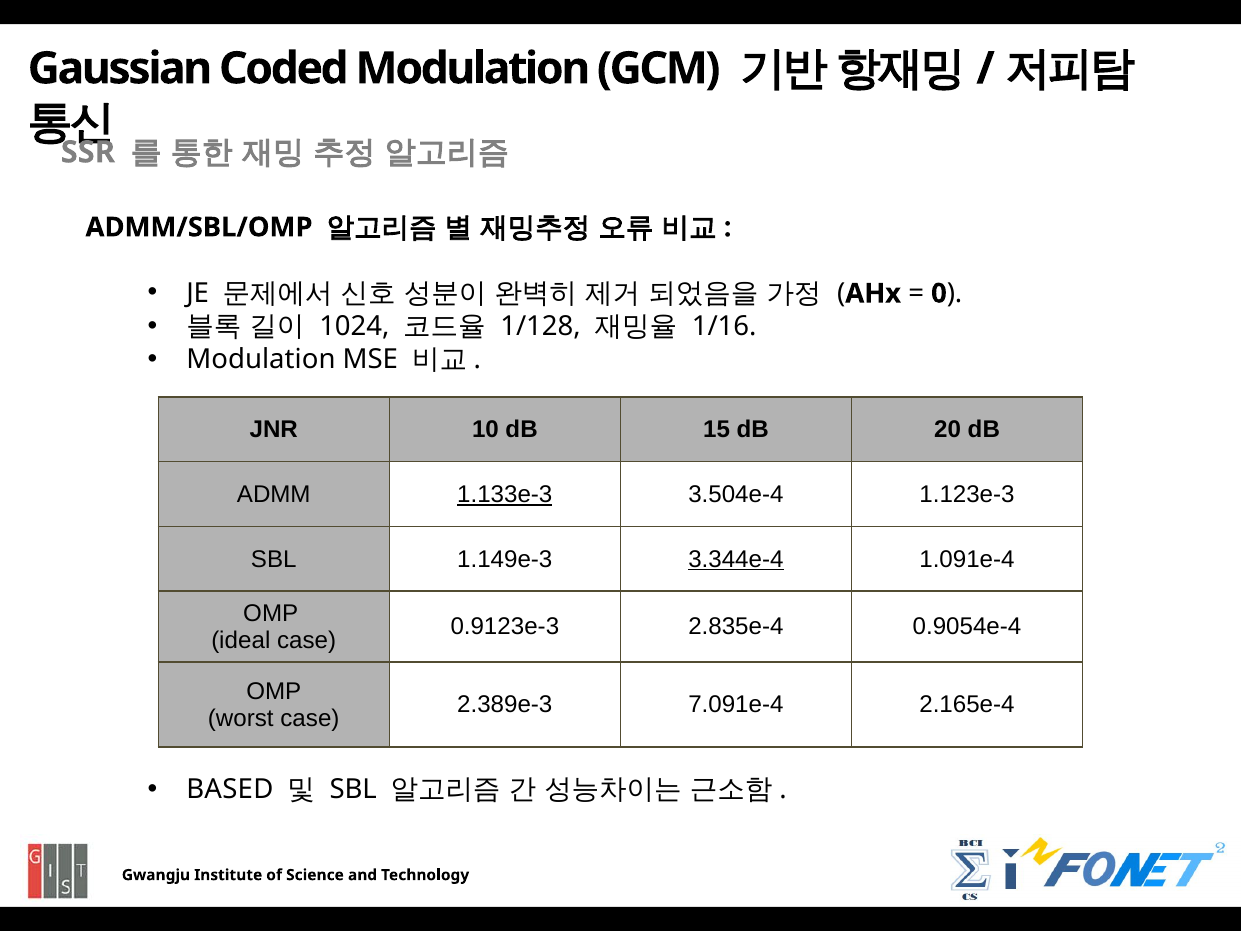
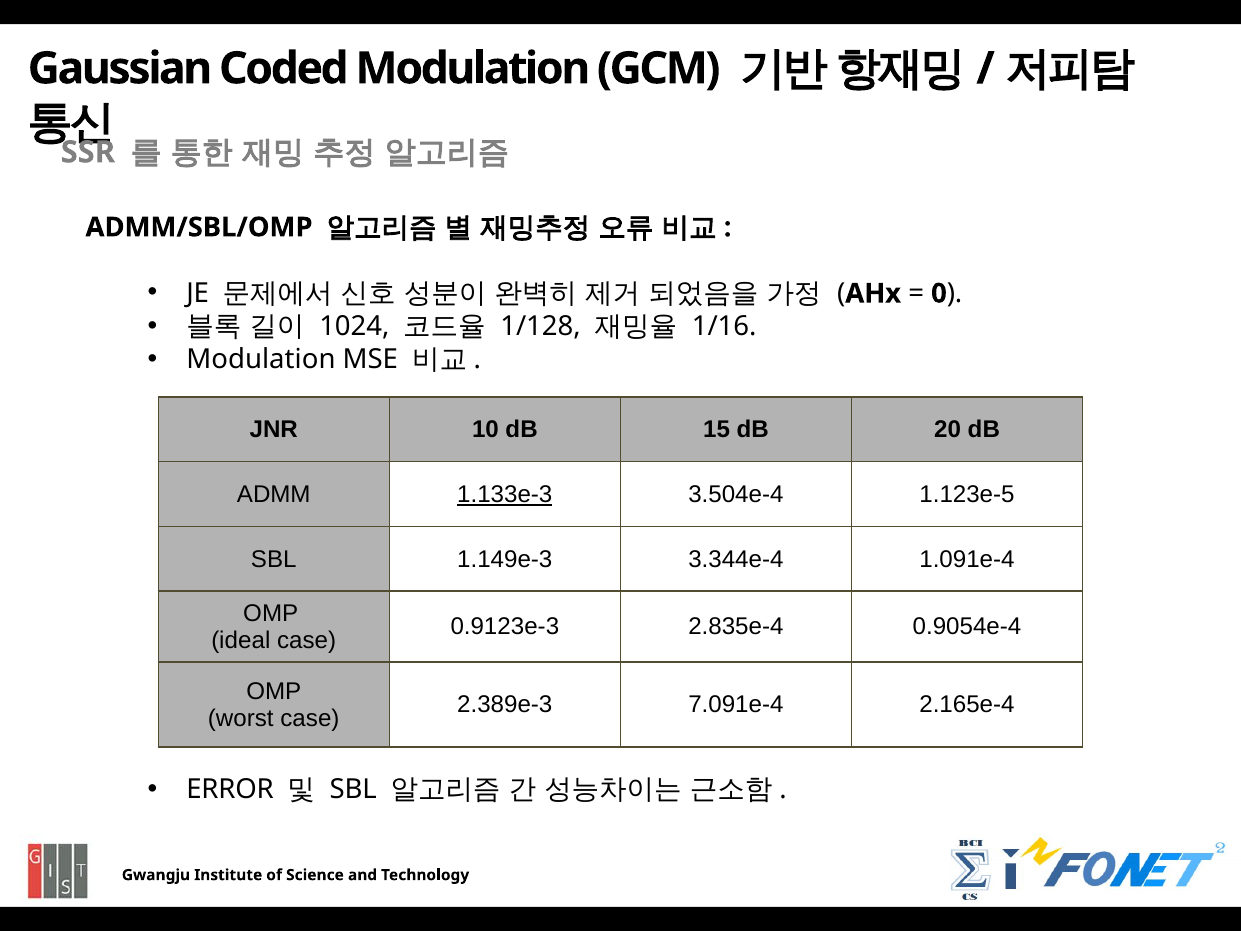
1.123e-3: 1.123e-3 -> 1.123e-5 (967, 494)
3.344e-4 underline: present -> none (736, 559)
BASED: BASED -> ERROR (230, 790)
